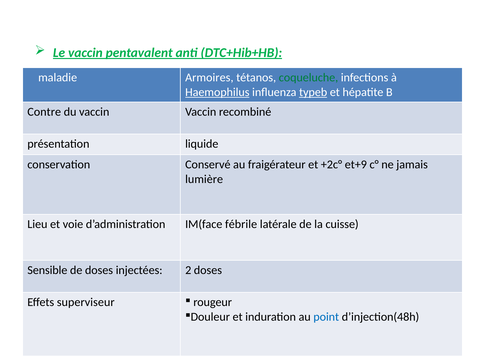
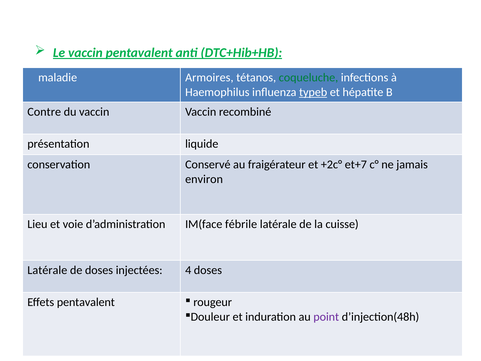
Haemophilus underline: present -> none (217, 92)
et+9: et+9 -> et+7 (356, 165)
lumière: lumière -> environ (204, 179)
Sensible: Sensible -> Latérale (47, 270)
2: 2 -> 4 (188, 270)
Effets superviseur: superviseur -> pentavalent (86, 302)
point colour: blue -> purple (326, 317)
